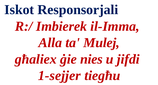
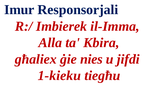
Iskot: Iskot -> Imur (19, 10)
Mulej: Mulej -> Kbira (101, 43)
1-sejjer: 1-sejjer -> 1-kieku (59, 76)
